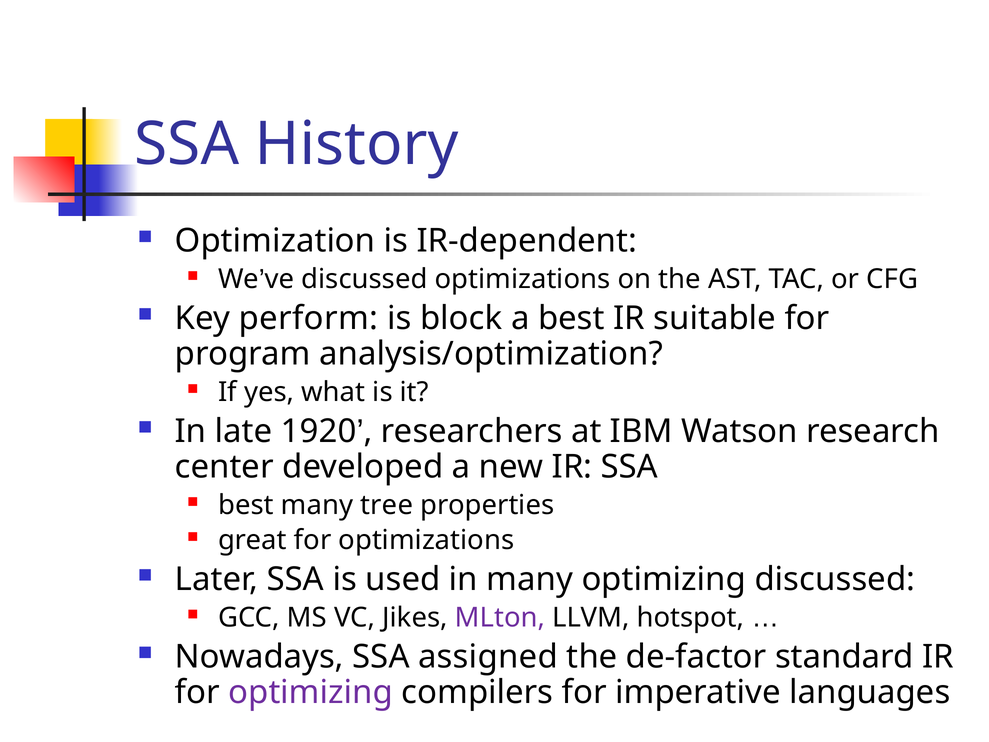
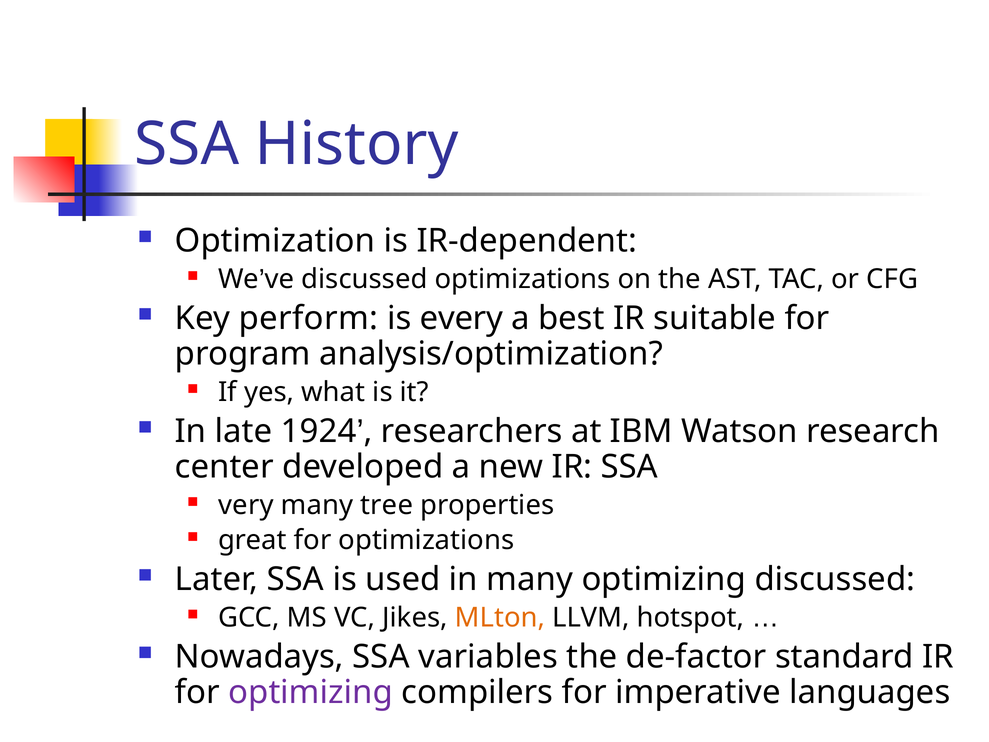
block: block -> every (461, 318)
1920: 1920 -> 1924 (319, 431)
best: best -> very (246, 505)
MLton colour: purple -> orange (500, 617)
assigned: assigned -> variables (488, 656)
